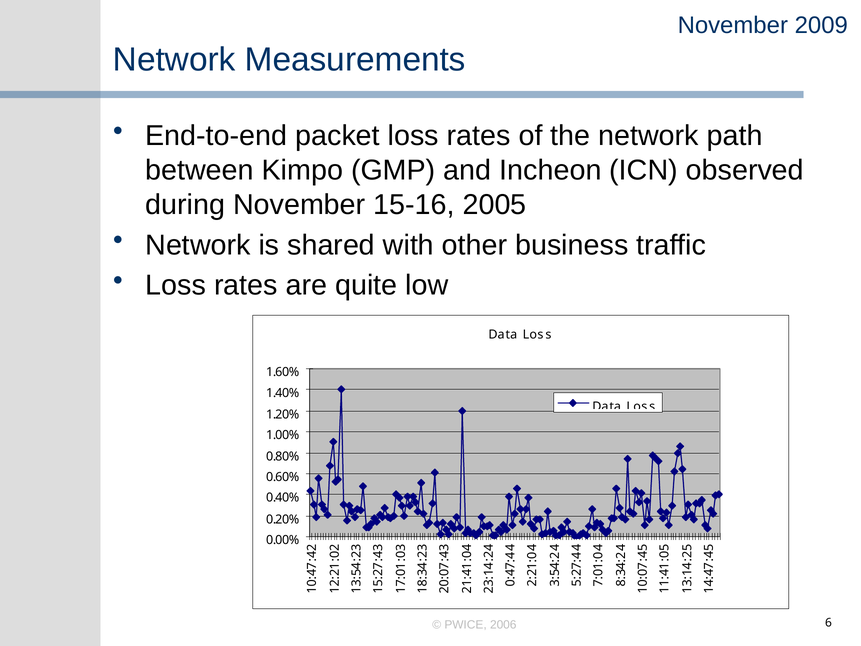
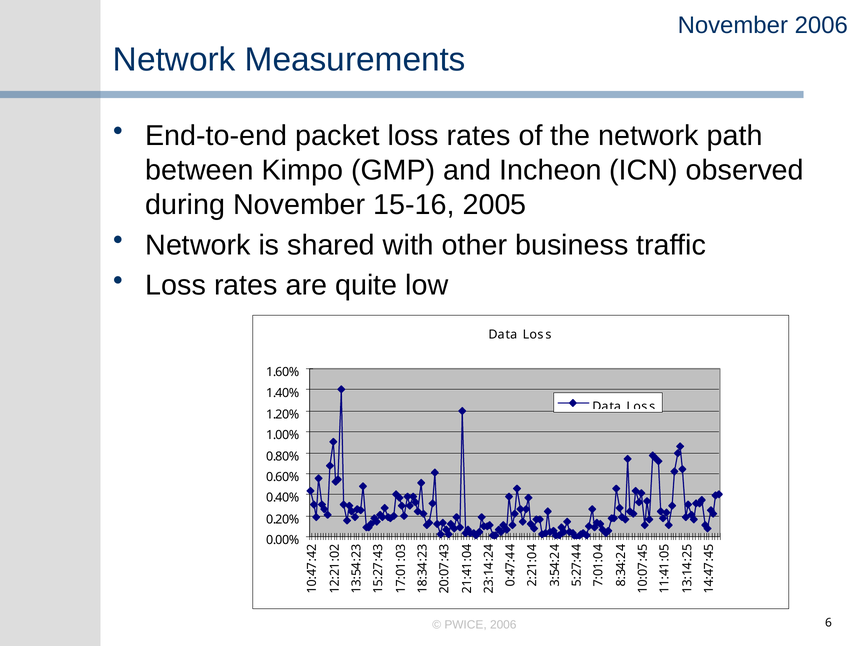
November 2009: 2009 -> 2006 (821, 25)
